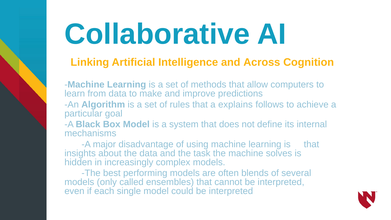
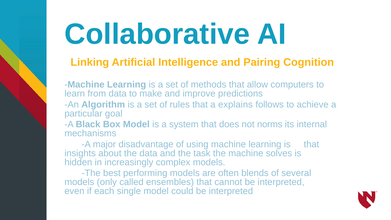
Across: Across -> Pairing (262, 62)
define: define -> norms (270, 124)
